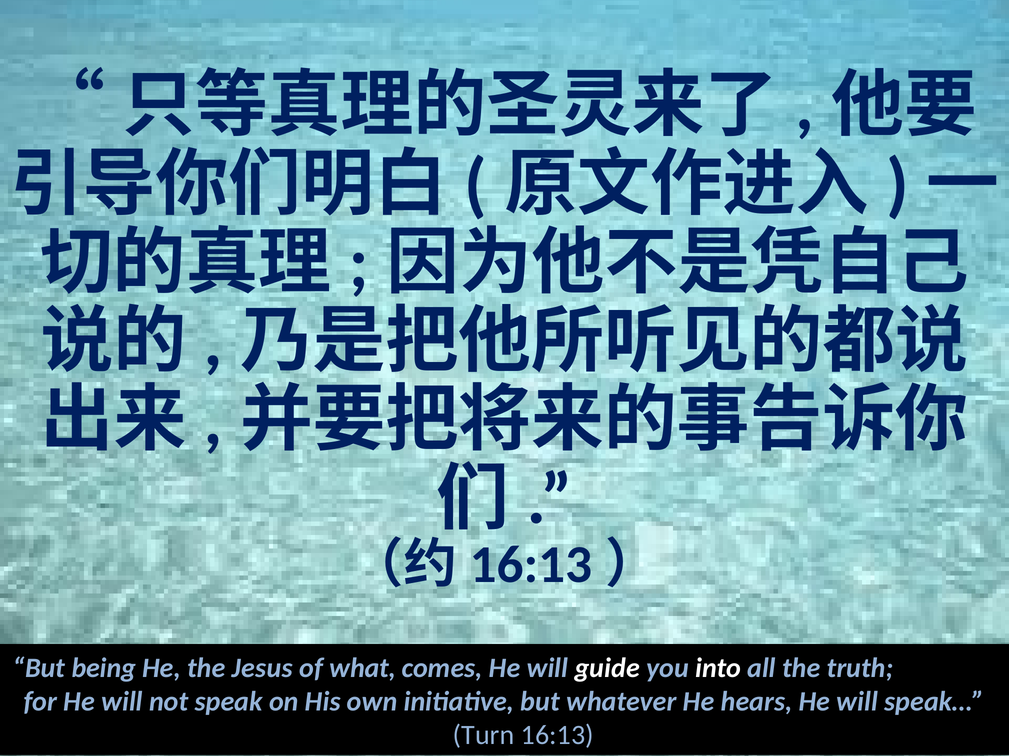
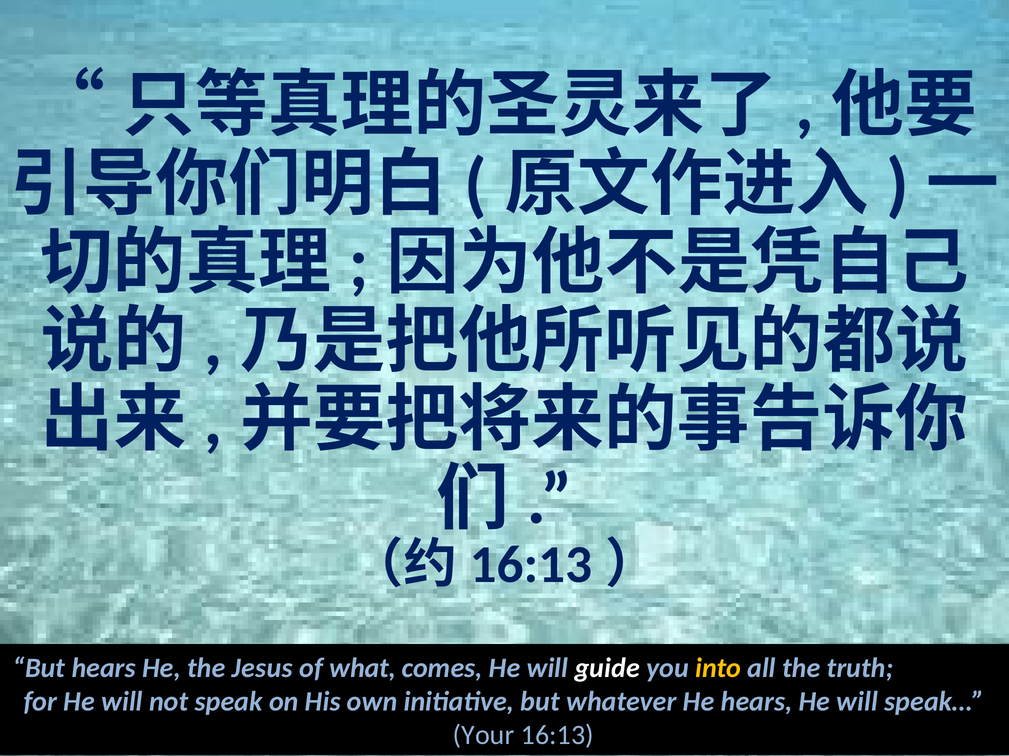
But being: being -> hears (104, 668)
into colour: white -> yellow (718, 668)
Turn: Turn -> Your (484, 736)
